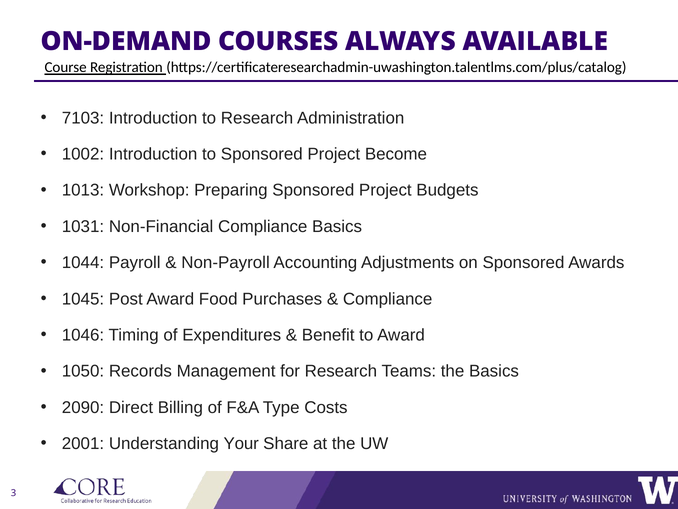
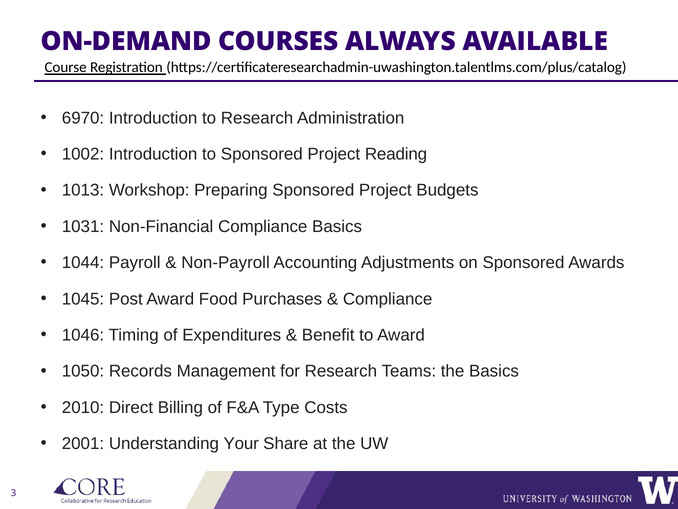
7103: 7103 -> 6970 (83, 118)
Become: Become -> Reading (396, 154)
2090: 2090 -> 2010 (83, 407)
